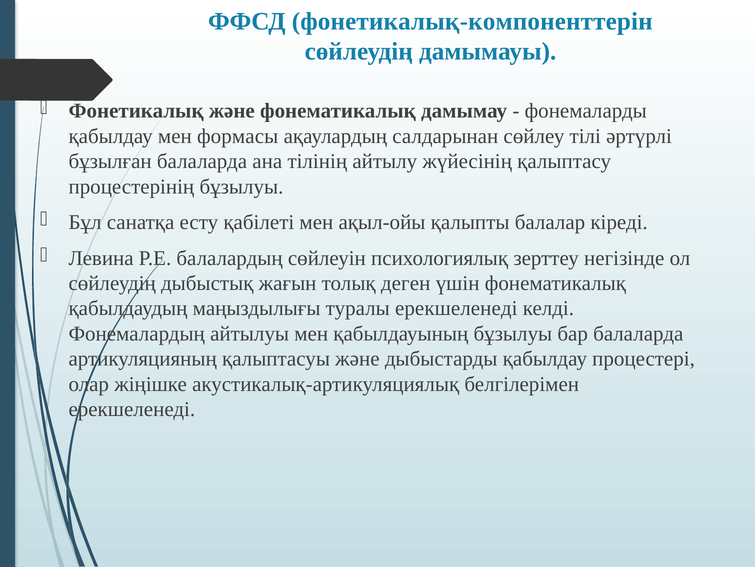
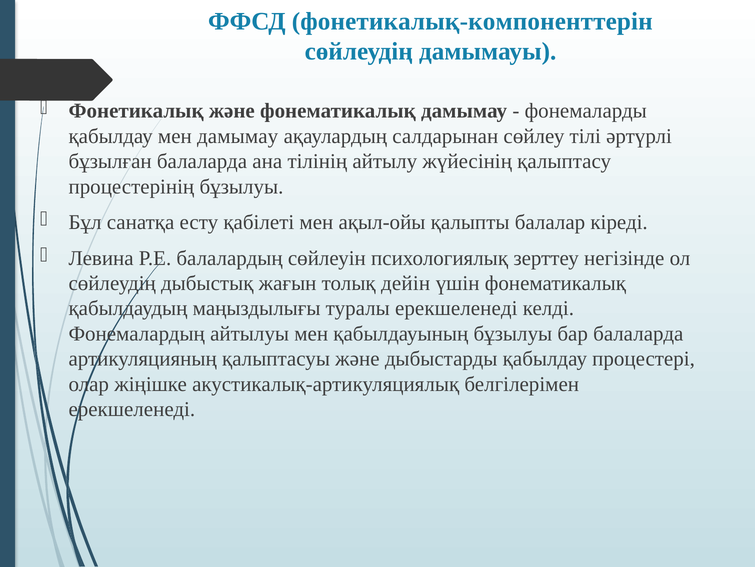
мен формасы: формасы -> дамымау (238, 136)
деген: деген -> дейін (406, 283)
